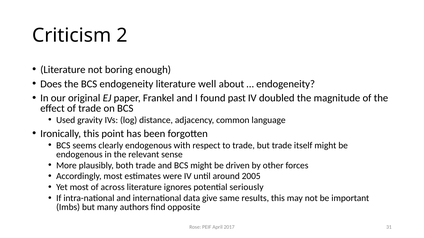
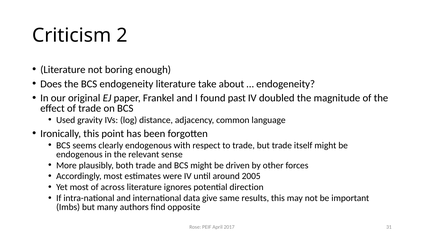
well: well -> take (207, 84)
seriously: seriously -> direction (247, 188)
